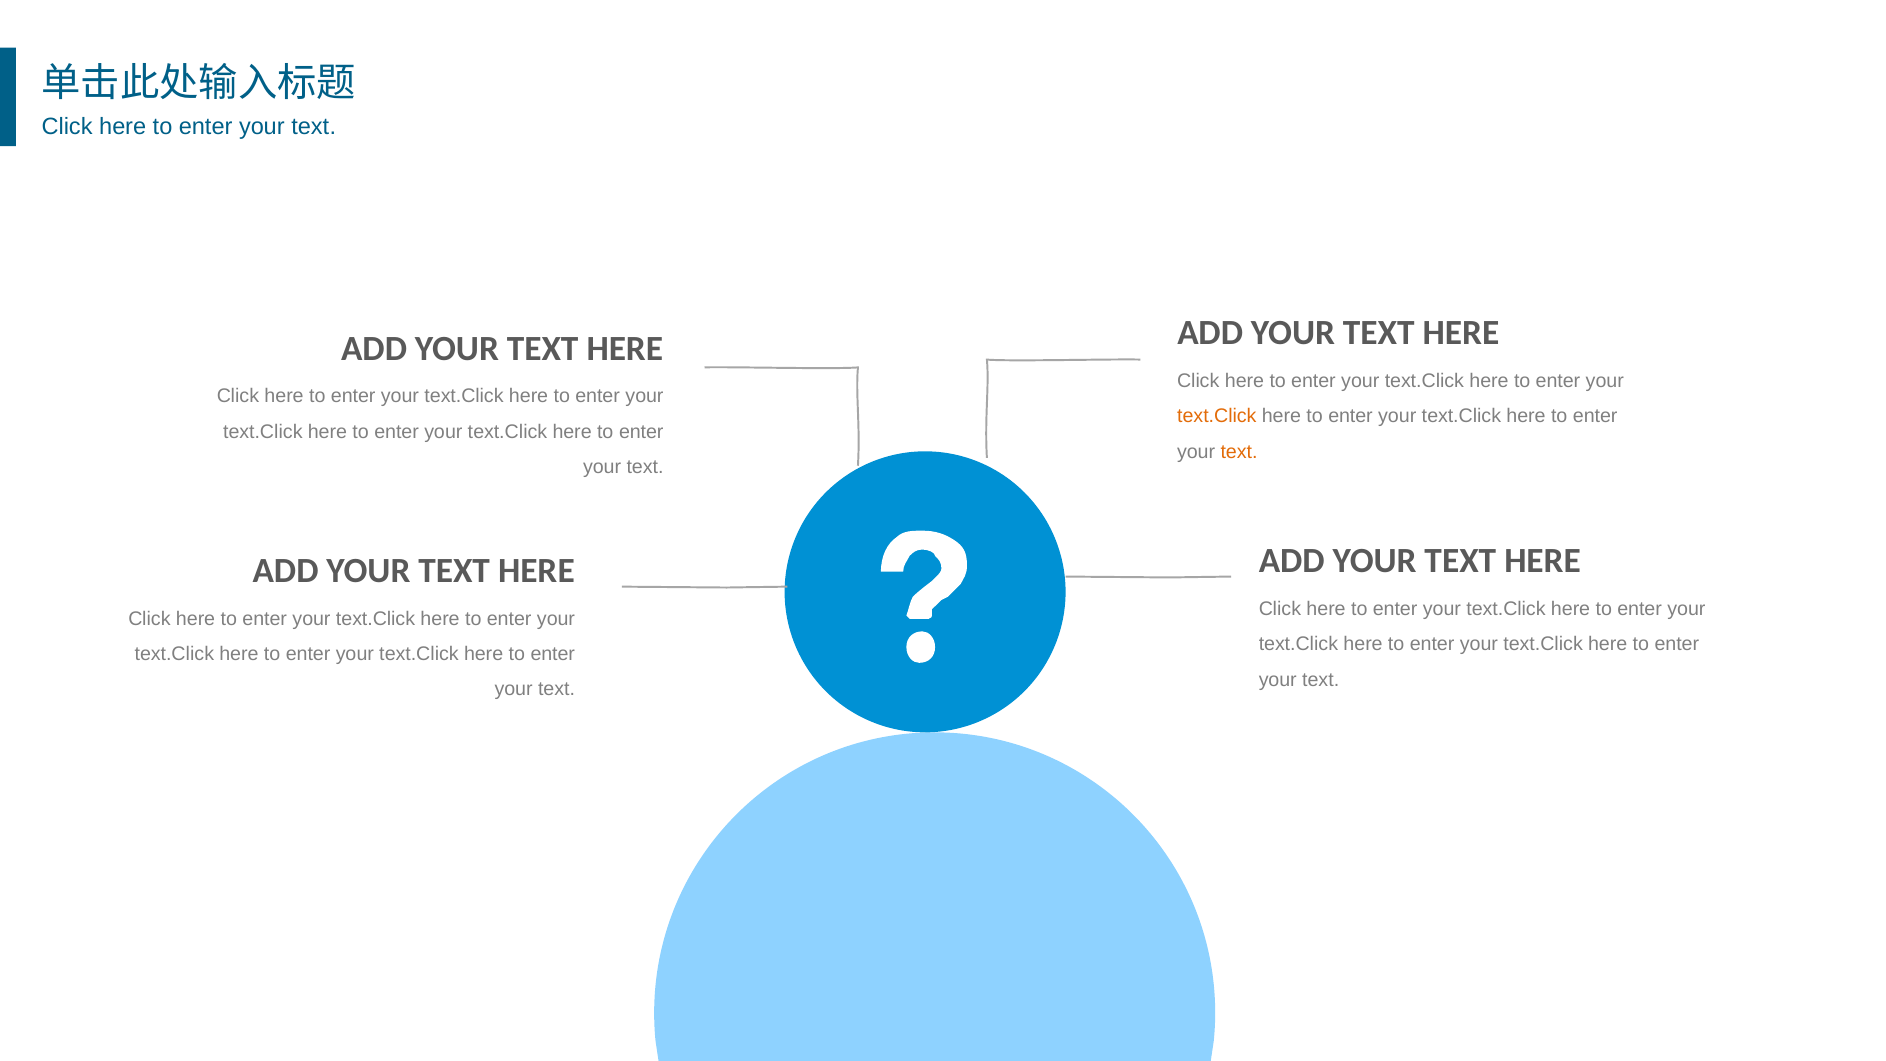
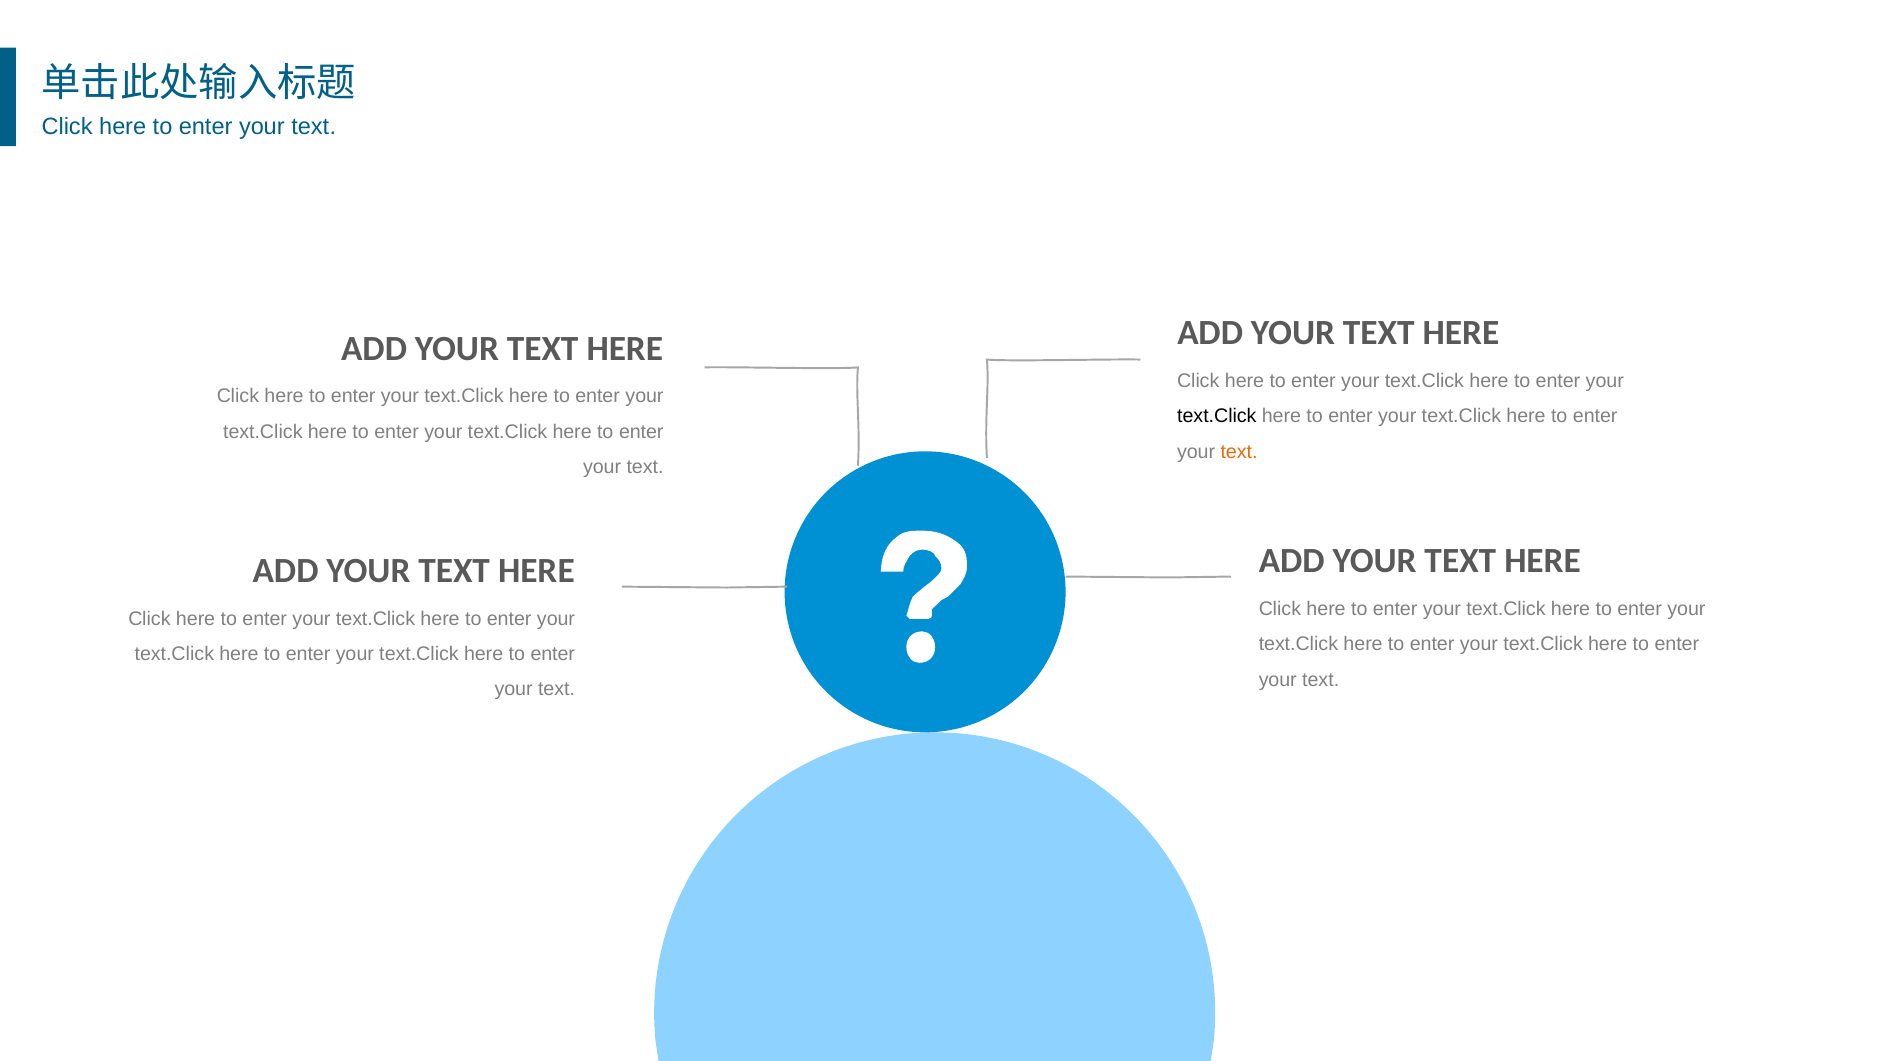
text.Click colour: orange -> black (1217, 416)
